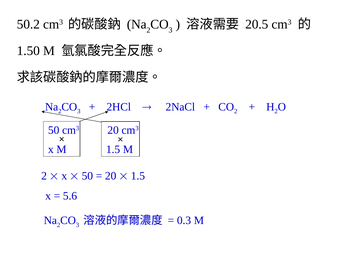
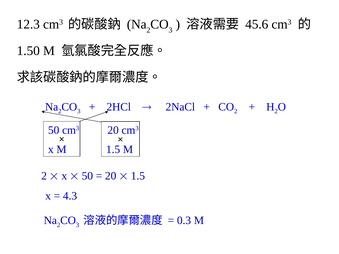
50.2: 50.2 -> 12.3 (28, 24)
20.5: 20.5 -> 45.6 (257, 24)
5.6: 5.6 -> 4.3 (70, 196)
